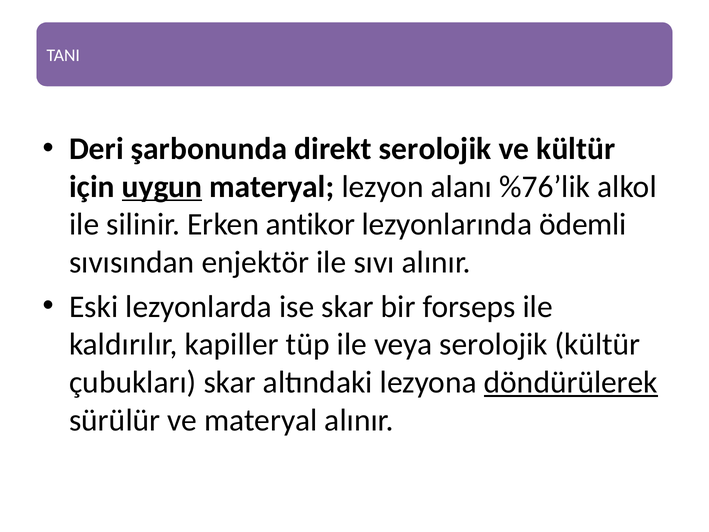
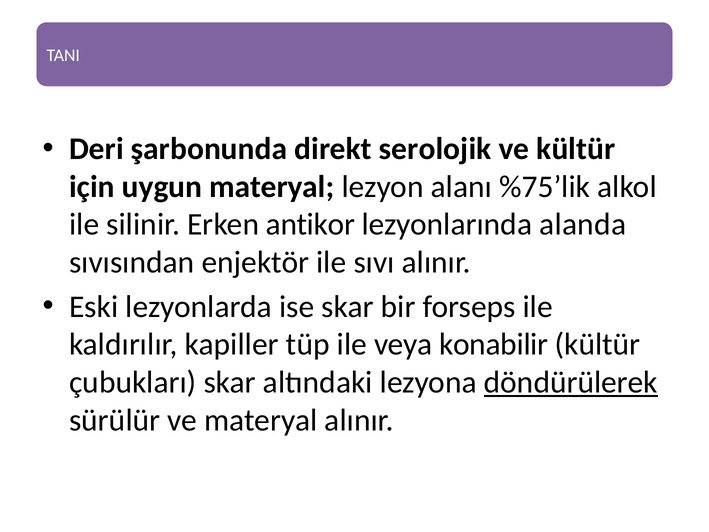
uygun underline: present -> none (162, 187)
%76’lik: %76’lik -> %75’lik (545, 187)
ödemli: ödemli -> alanda (583, 224)
veya serolojik: serolojik -> konabilir (494, 344)
